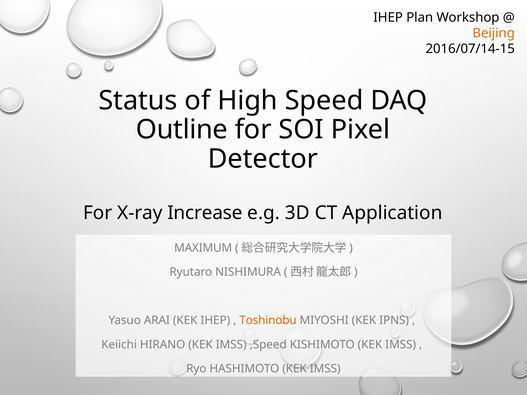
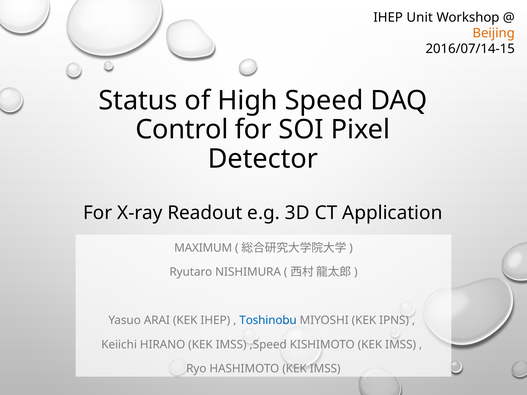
Plan: Plan -> Unit (420, 17)
Outline: Outline -> Control (182, 130)
Increase: Increase -> Readout (205, 213)
Toshinobu colour: orange -> blue (268, 321)
